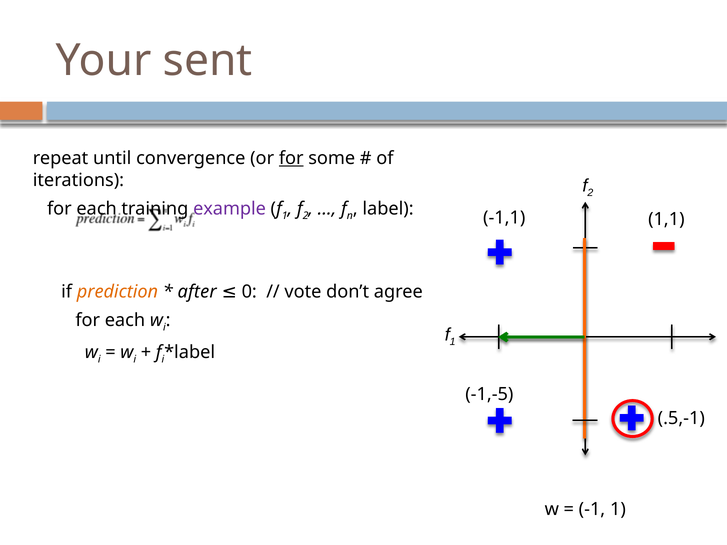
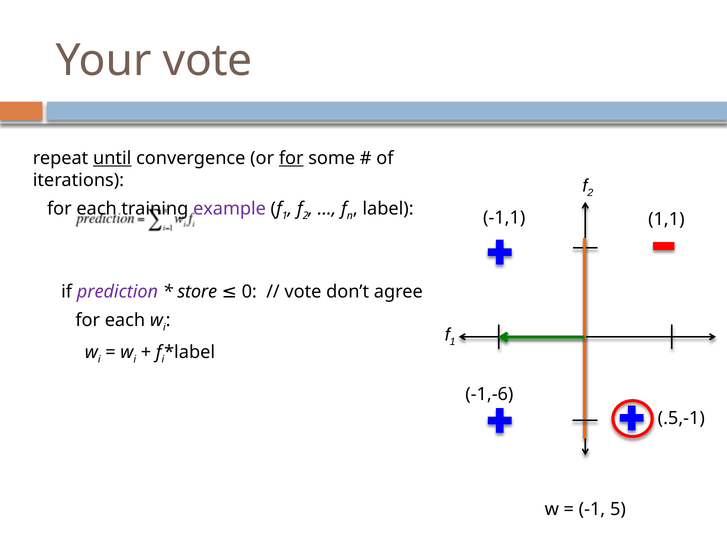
Your sent: sent -> vote (208, 61)
until underline: none -> present (112, 158)
prediction colour: orange -> purple (117, 292)
after: after -> store (197, 292)
-1,-5: -1,-5 -> -1,-6 (489, 395)
-1 1: 1 -> 5 (618, 510)
